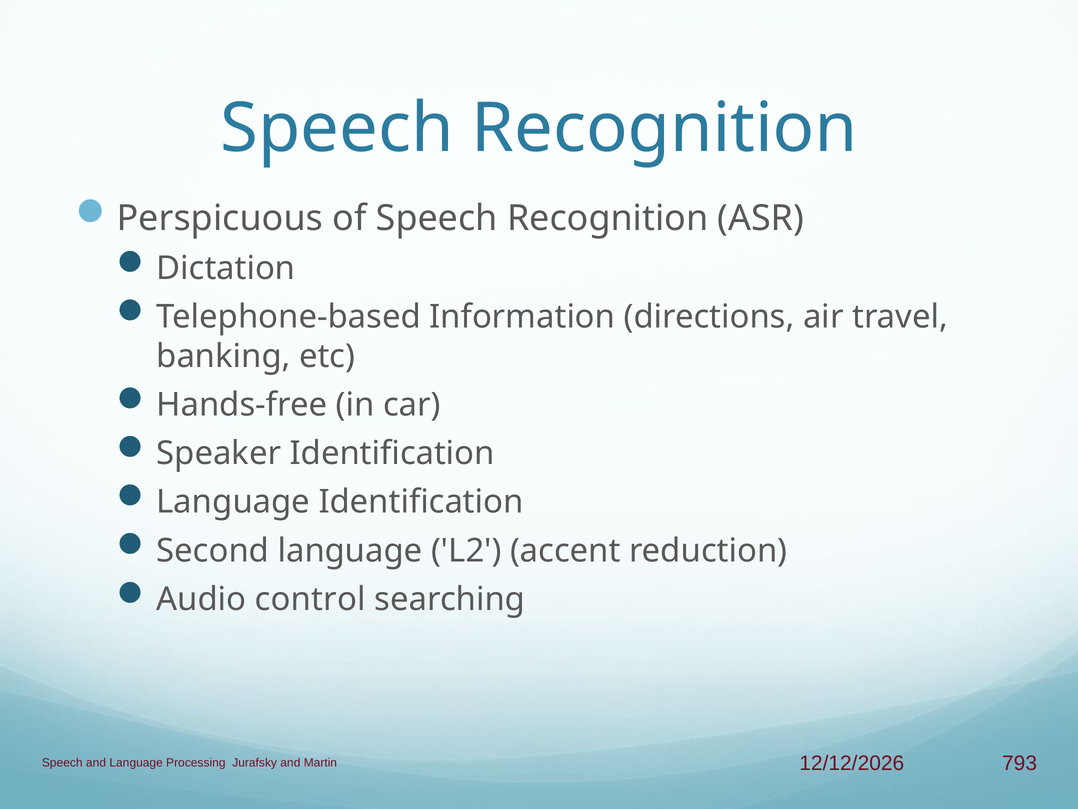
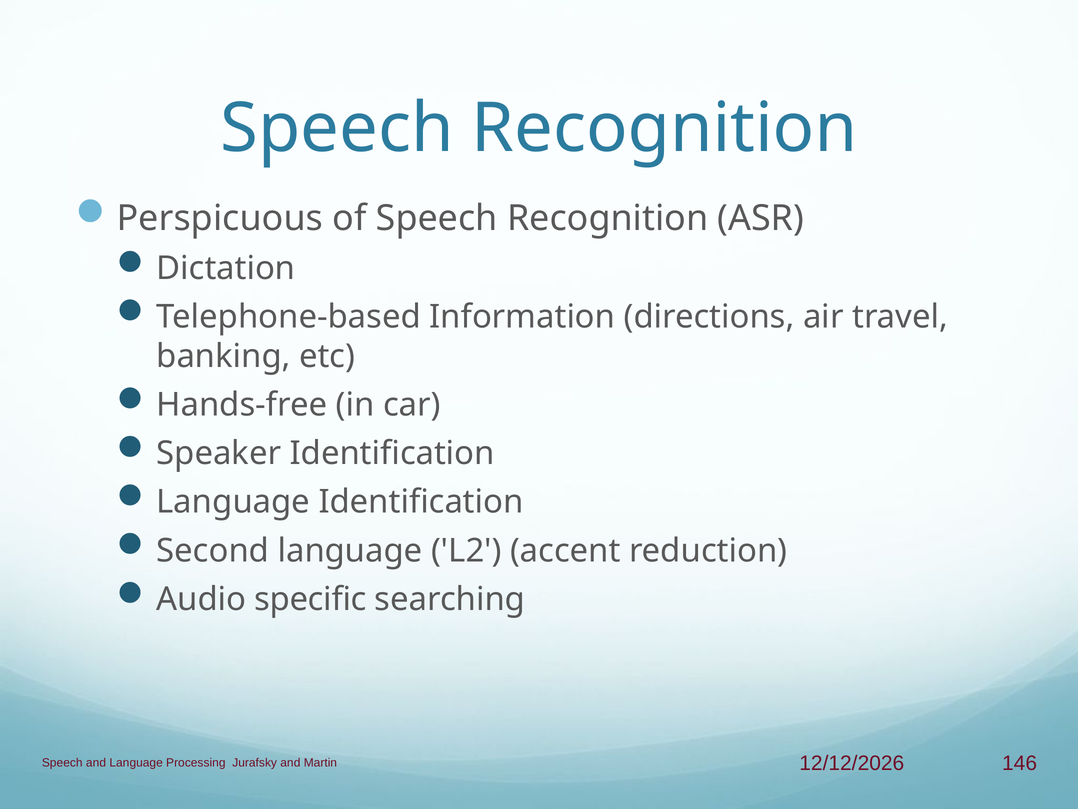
control: control -> specific (310, 599)
793: 793 -> 146 (1020, 763)
